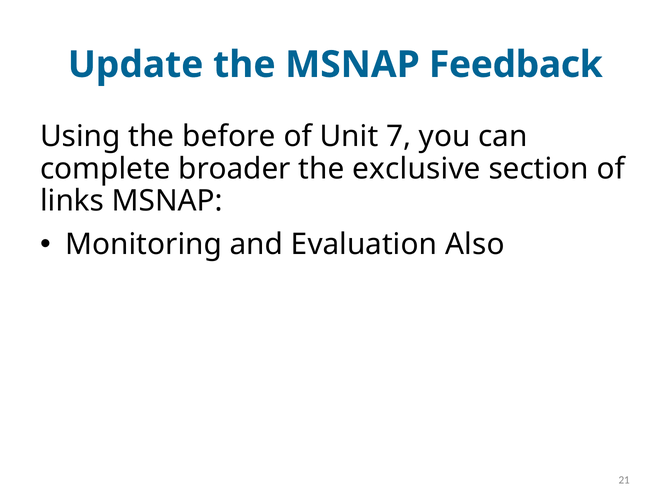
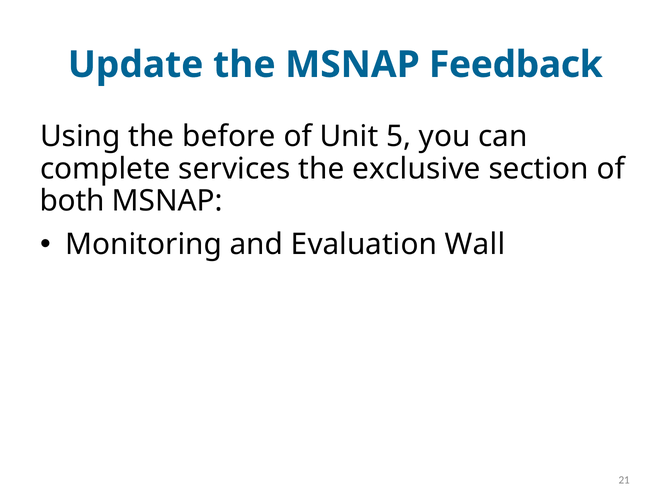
7: 7 -> 5 (399, 137)
broader: broader -> services (234, 169)
links: links -> both (72, 201)
Also: Also -> Wall (475, 244)
